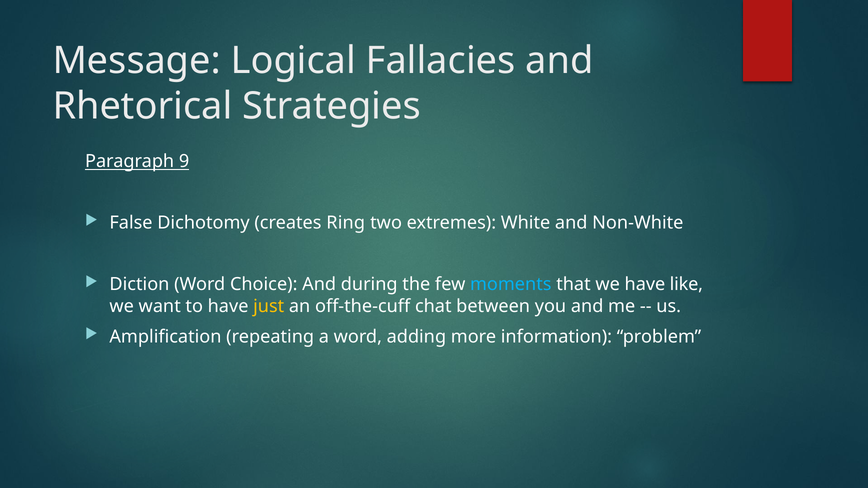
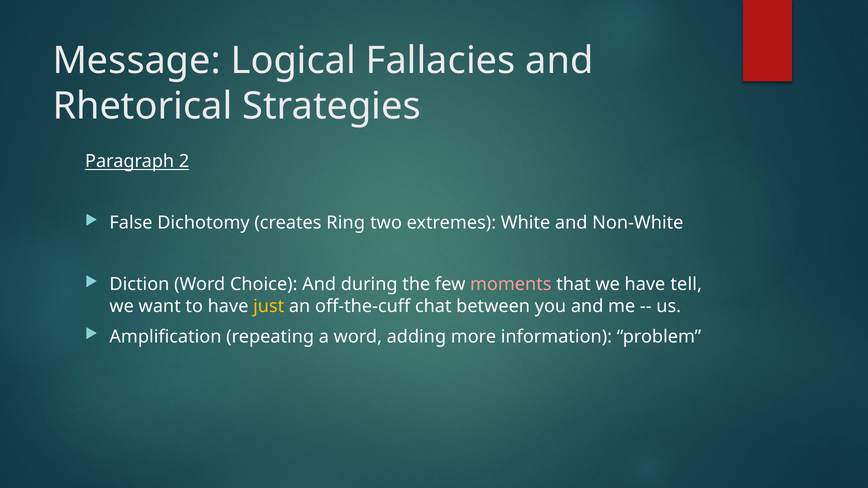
9: 9 -> 2 (184, 162)
moments colour: light blue -> pink (511, 285)
like: like -> tell (686, 285)
